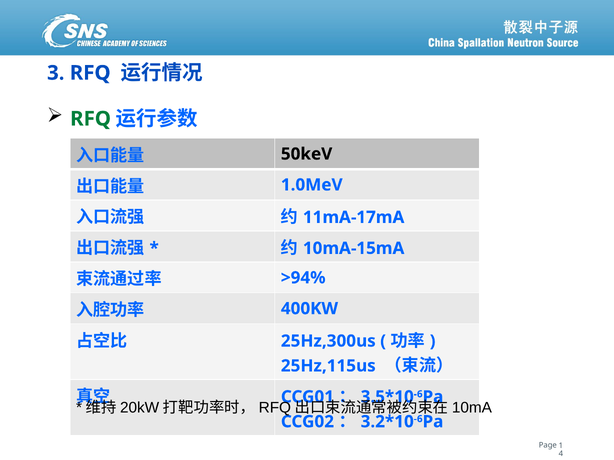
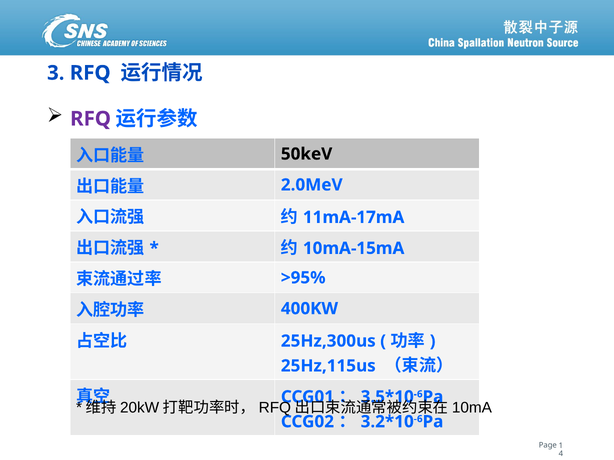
RFQ colour: green -> purple (91, 119)
1.0MeV: 1.0MeV -> 2.0MeV (312, 185)
>94%: >94% -> >95% (303, 278)
